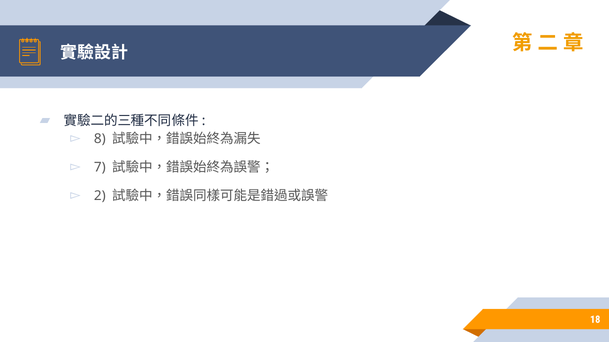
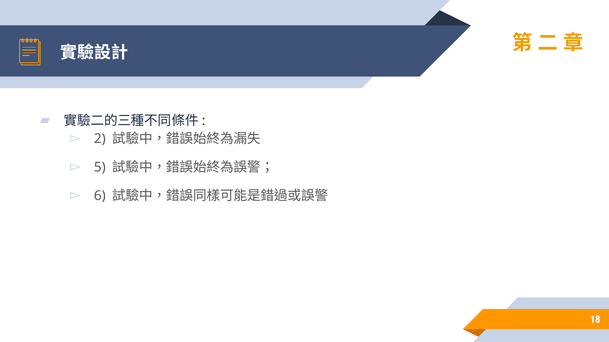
8: 8 -> 2 (100, 139)
7: 7 -> 5 (100, 168)
2: 2 -> 6 (100, 196)
